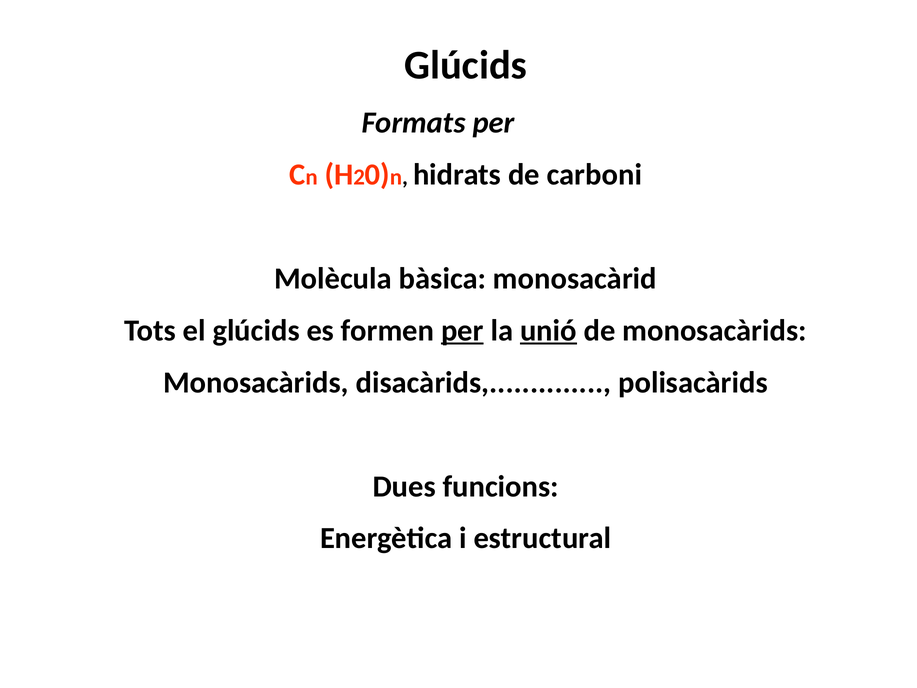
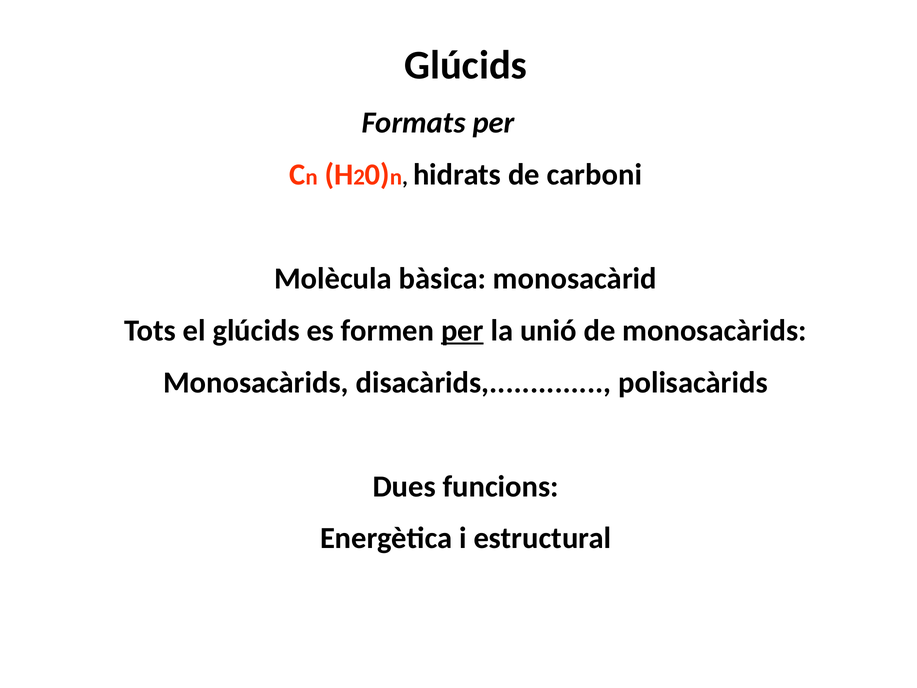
unió underline: present -> none (548, 330)
